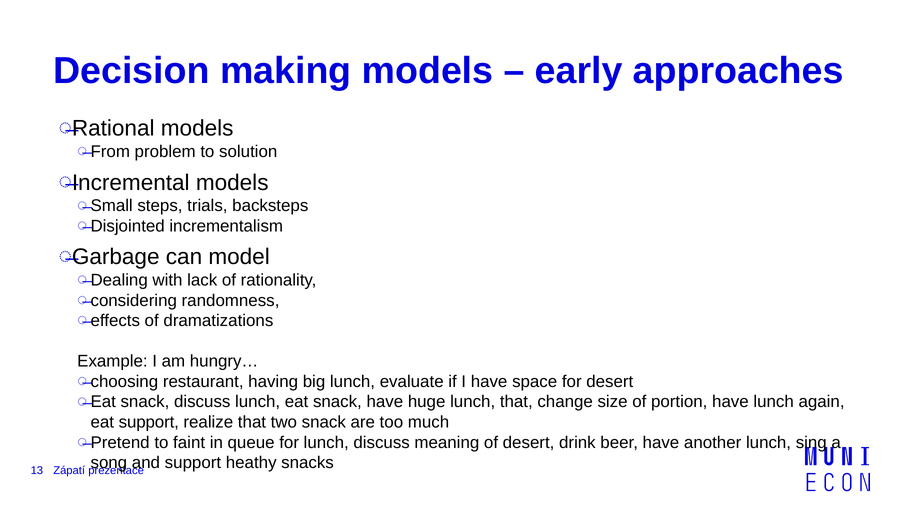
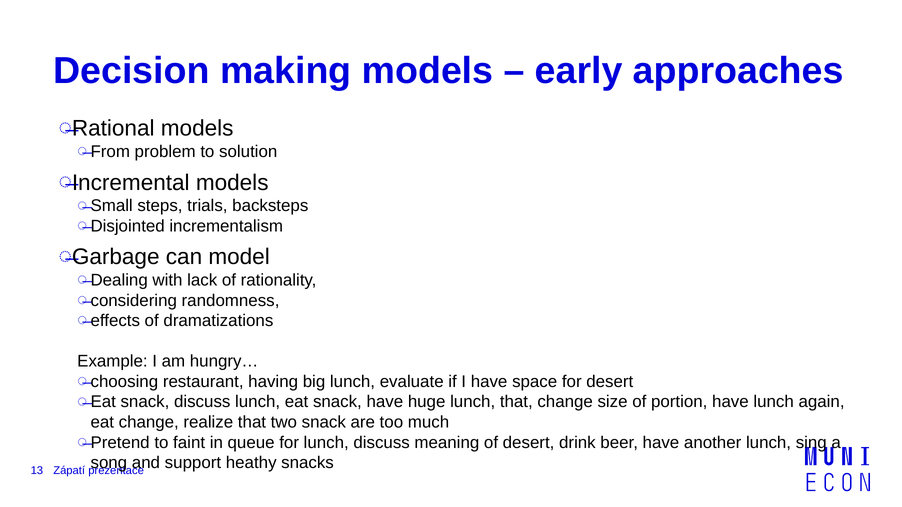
eat support: support -> change (149, 422)
